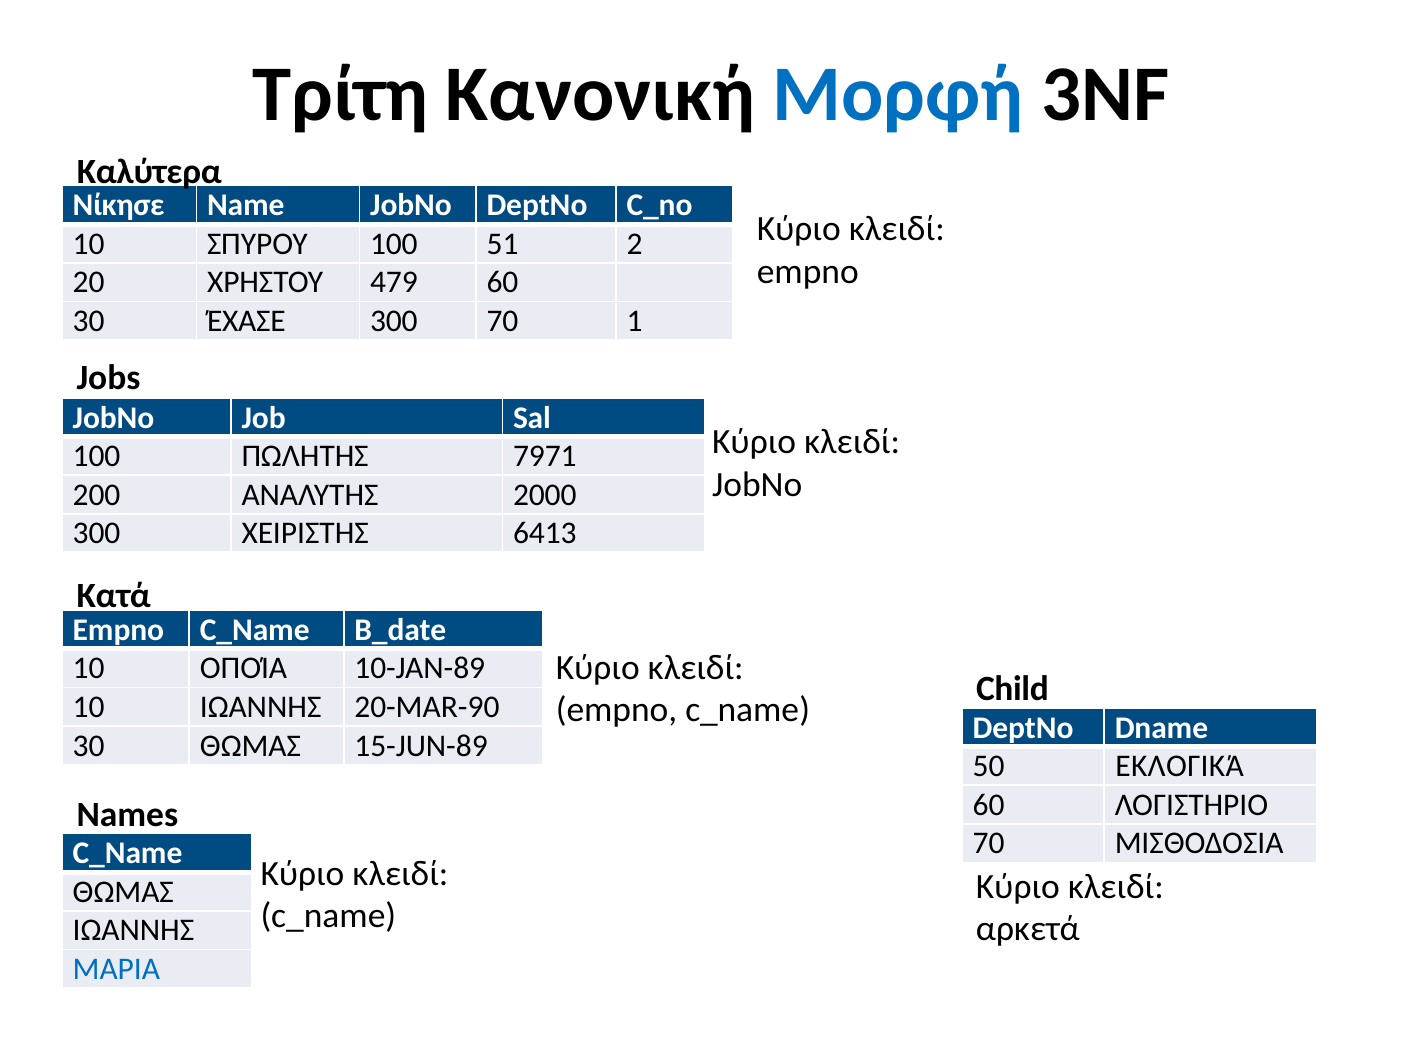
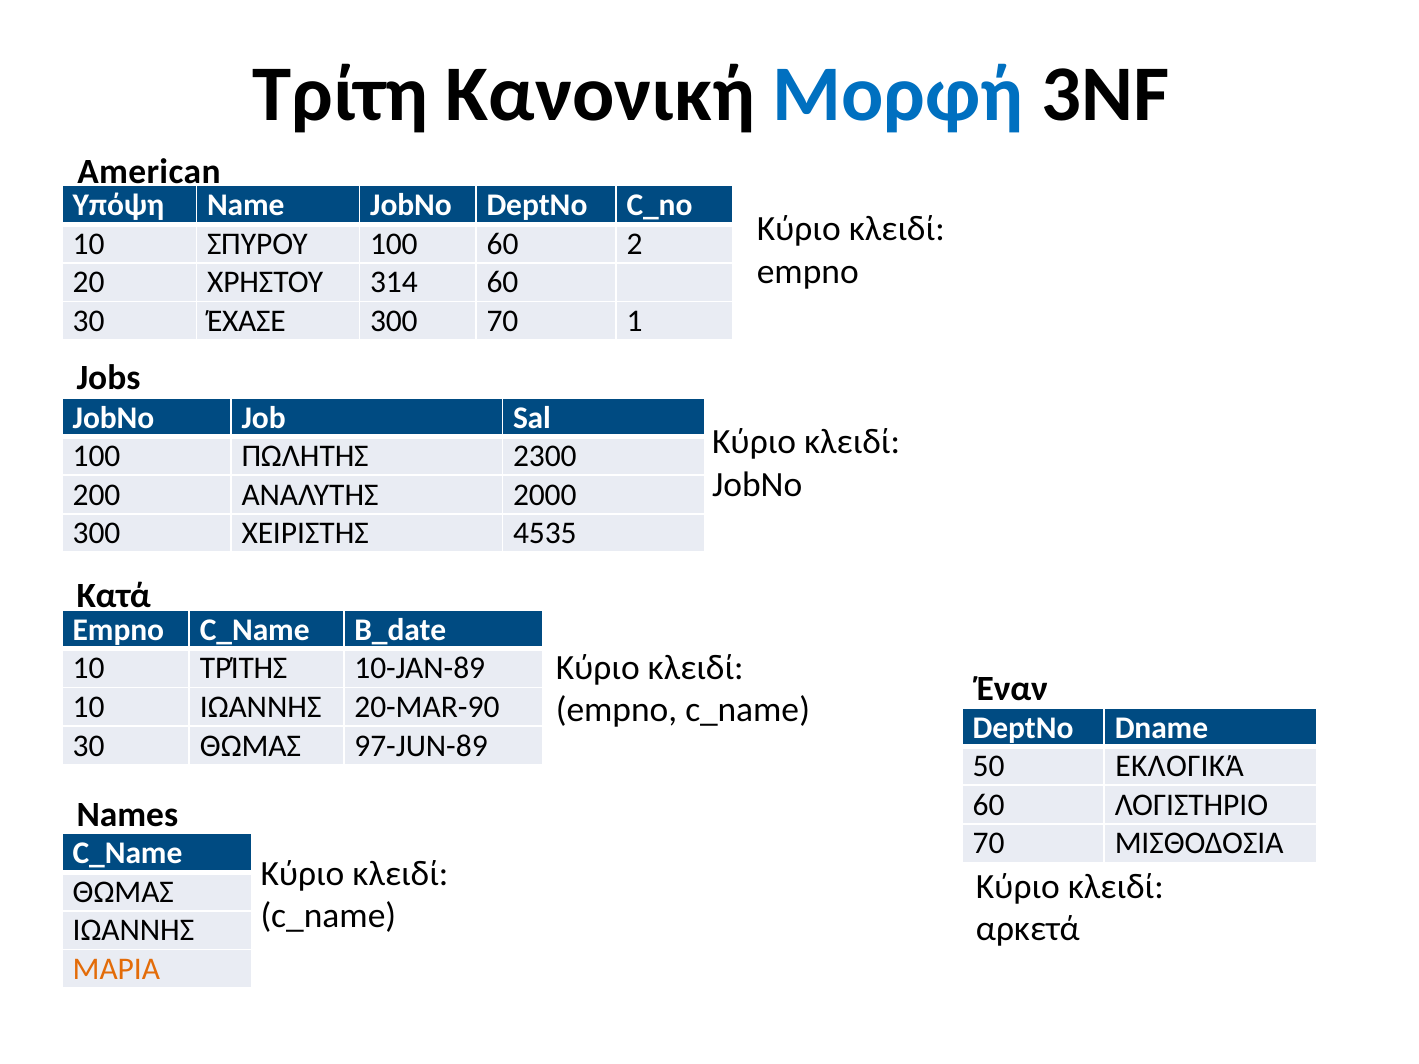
Καλύτερα: Καλύτερα -> American (149, 172)
Νίκησε: Νίκησε -> Υπόψη (118, 205)
100 51: 51 -> 60 (503, 244)
479: 479 -> 314 (394, 283)
7971: 7971 -> 2300 (545, 456)
6413: 6413 -> 4535 (545, 534)
ΟΠΟΊΑ: ΟΠΟΊΑ -> ΤΡΊΤΗΣ (244, 669)
Child: Child -> Έναν (1012, 689)
15-JUN-89: 15-JUN-89 -> 97-JUN-89 (421, 746)
ΜΑΡΙΑ colour: blue -> orange (116, 969)
